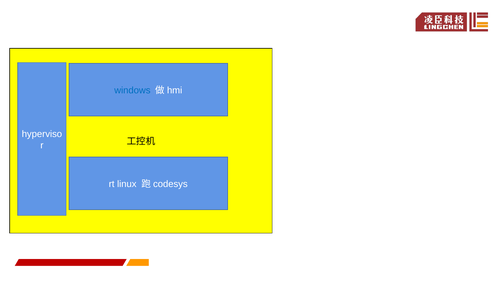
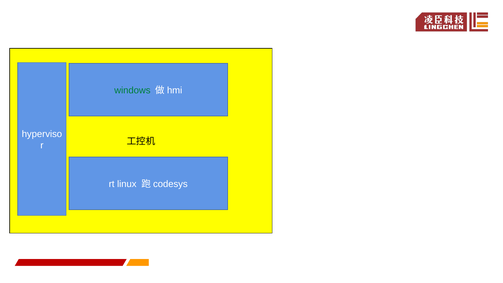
windows colour: blue -> green (132, 90)
